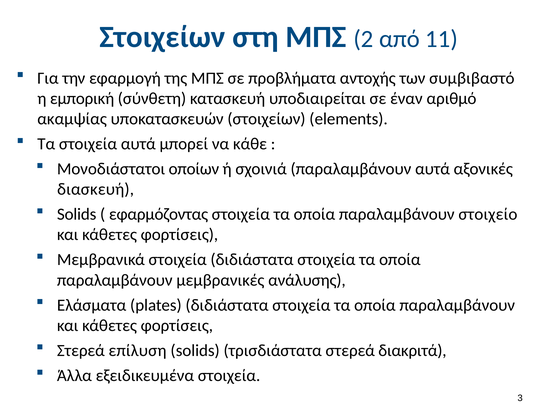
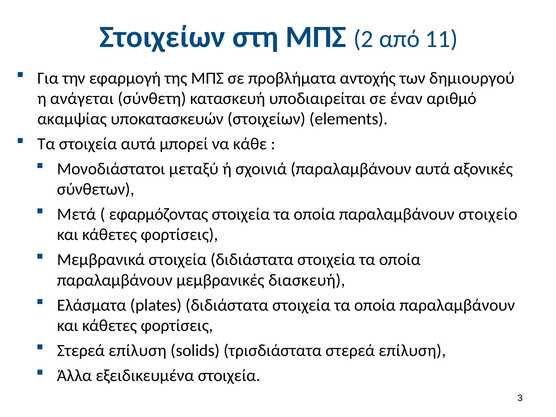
συμβιβαστό: συμβιβαστό -> δημιουργού (472, 78)
εμπορική: εμπορική -> ανάγεται (82, 98)
οποίων: οποίων -> μεταξύ (194, 169)
διασκευή: διασκευή -> σύνθετων (96, 189)
Solids: Solids -> Μετά (76, 214)
ανάλυσης: ανάλυσης -> διασκευή (307, 280)
τρισδιάστατα στερεά διακριτά: διακριτά -> επίλυση (412, 350)
